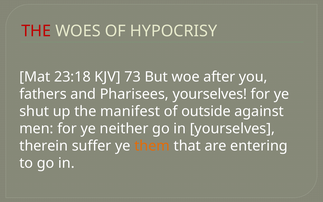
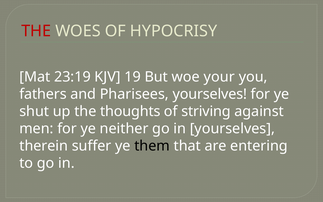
23:18: 23:18 -> 23:19 (72, 77)
73: 73 -> 19 (133, 77)
after: after -> your (219, 77)
manifest: manifest -> thoughts (130, 111)
outside: outside -> striving (206, 111)
them colour: orange -> black (152, 146)
